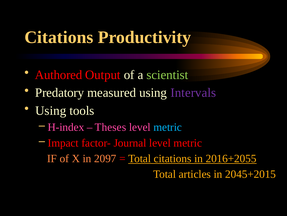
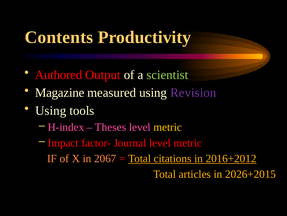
Citations: Citations -> Contents (59, 37)
Predatory: Predatory -> Magazine (60, 92)
Intervals: Intervals -> Revision (193, 92)
metric colour: light blue -> yellow (168, 127)
2097: 2097 -> 2067 (105, 158)
2016+2055: 2016+2055 -> 2016+2012 (231, 158)
2045+2015: 2045+2015 -> 2026+2015 (251, 174)
